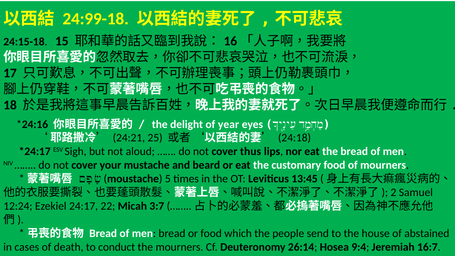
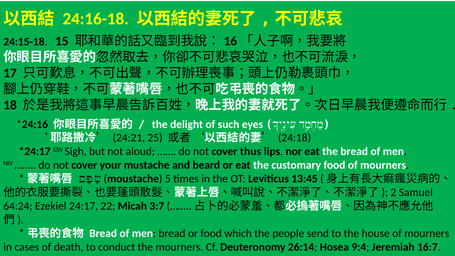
24:99-18: 24:99-18 -> 24:16-18 (96, 19)
year: year -> such (229, 124)
12:24: 12:24 -> 64:24 (18, 206)
house of abstained: abstained -> mourners (427, 233)
